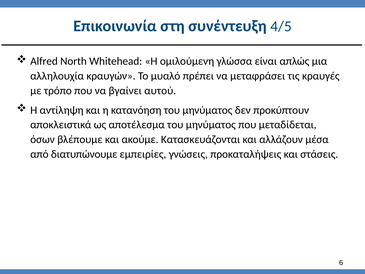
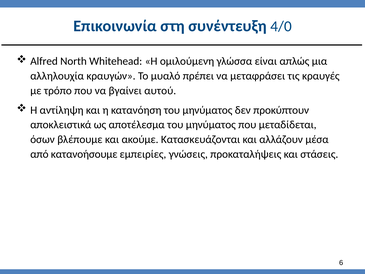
4/5: 4/5 -> 4/0 (281, 26)
διατυπώνουμε: διατυπώνουμε -> κατανοήσουμε (84, 154)
